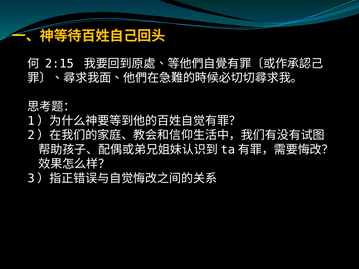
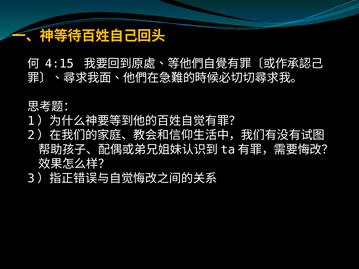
2:15: 2:15 -> 4:15 (59, 64)
